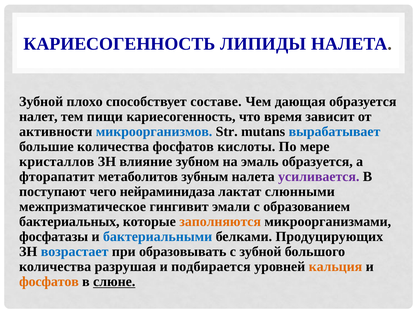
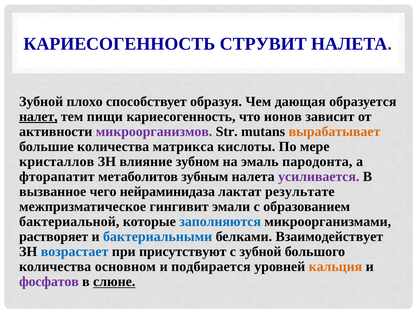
ЛИПИДЫ: ЛИПИДЫ -> СТРУВИТ (263, 44)
составе: составе -> образуя (216, 101)
налет underline: none -> present (38, 116)
время: время -> ионов (283, 116)
микроорганизмов colour: blue -> purple (154, 131)
вырабатывает colour: blue -> orange (334, 131)
количества фосфатов: фосфатов -> матрикса (183, 146)
эмаль образуется: образуется -> пародонта (317, 161)
поступают: поступают -> вызванное (53, 191)
слюнными: слюнными -> результате (300, 191)
бактериальных: бактериальных -> бактериальной (69, 221)
заполняются colour: orange -> blue (220, 221)
фосфатазы: фосфатазы -> растворяет (54, 236)
Продуцирующих: Продуцирующих -> Взаимодействует (329, 236)
образовывать: образовывать -> присутствуют (183, 251)
разрушая: разрушая -> основном (125, 266)
фосфатов colour: orange -> purple (49, 281)
